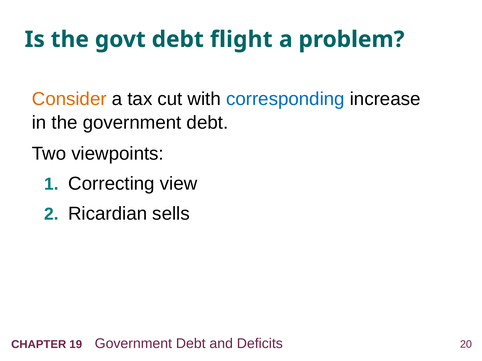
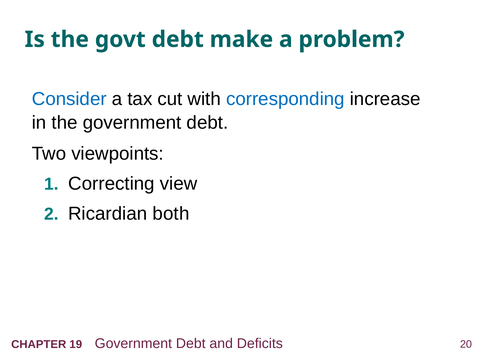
flight: flight -> make (241, 39)
Consider colour: orange -> blue (69, 99)
sells: sells -> both (171, 214)
